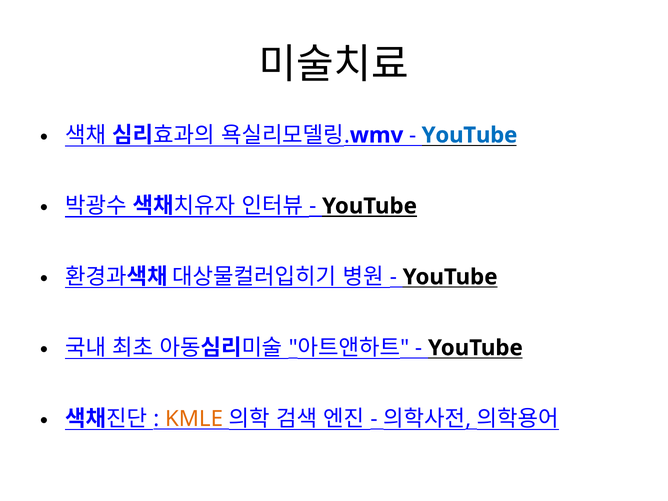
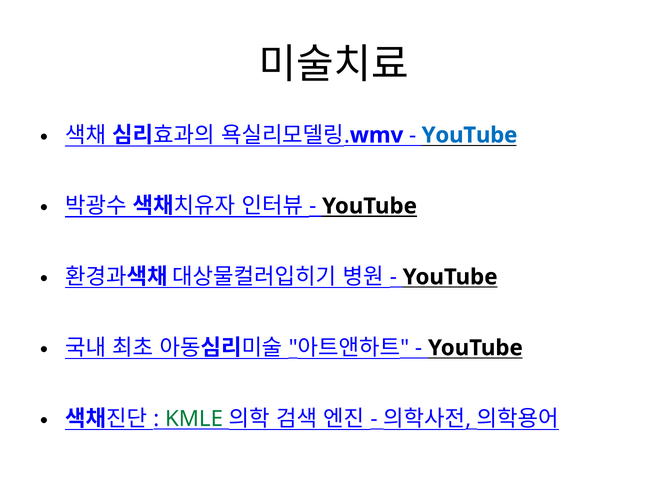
KMLE colour: orange -> green (194, 419)
